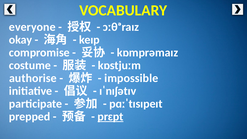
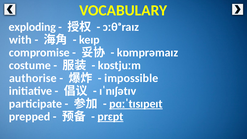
everyone: everyone -> exploding (32, 27)
okay: okay -> with (20, 40)
pɑːˈtɪsɪpeɪt underline: none -> present (136, 104)
